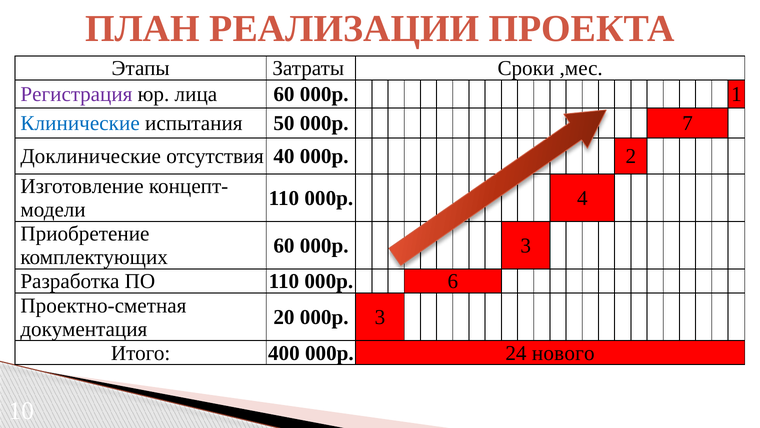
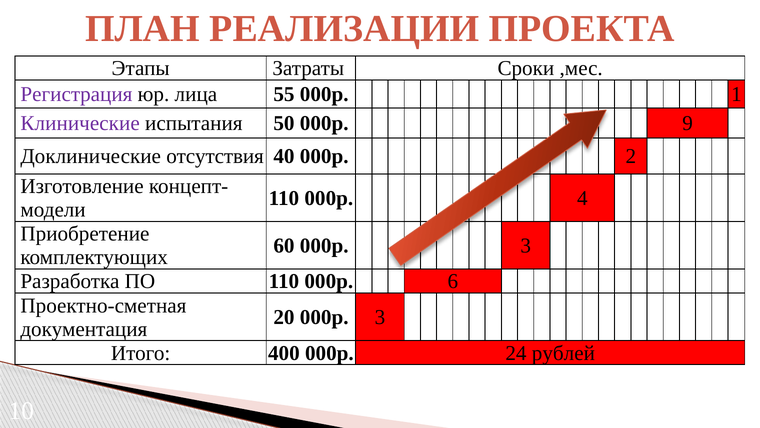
лица 60: 60 -> 55 (284, 94)
Клинические colour: blue -> purple (80, 123)
7: 7 -> 9 (688, 123)
нового: нового -> рублей (563, 353)
